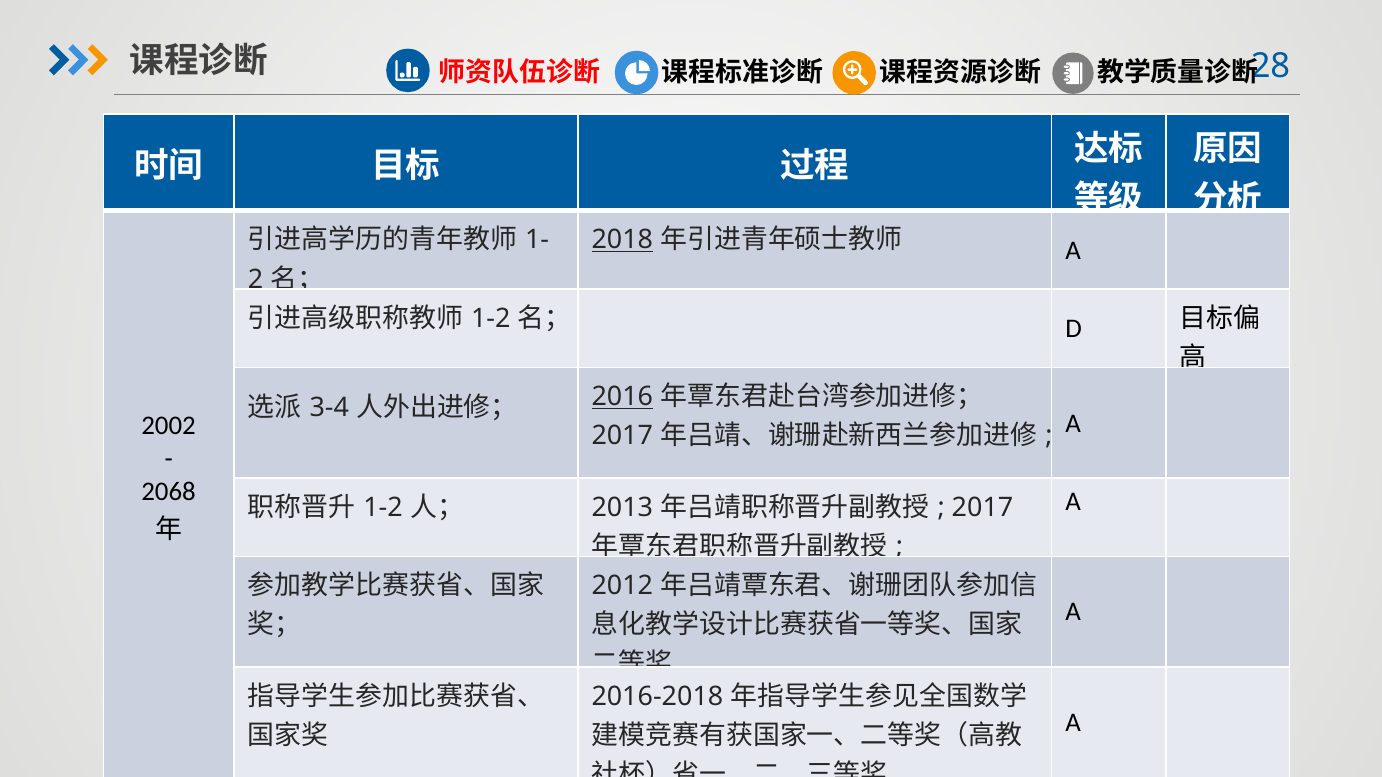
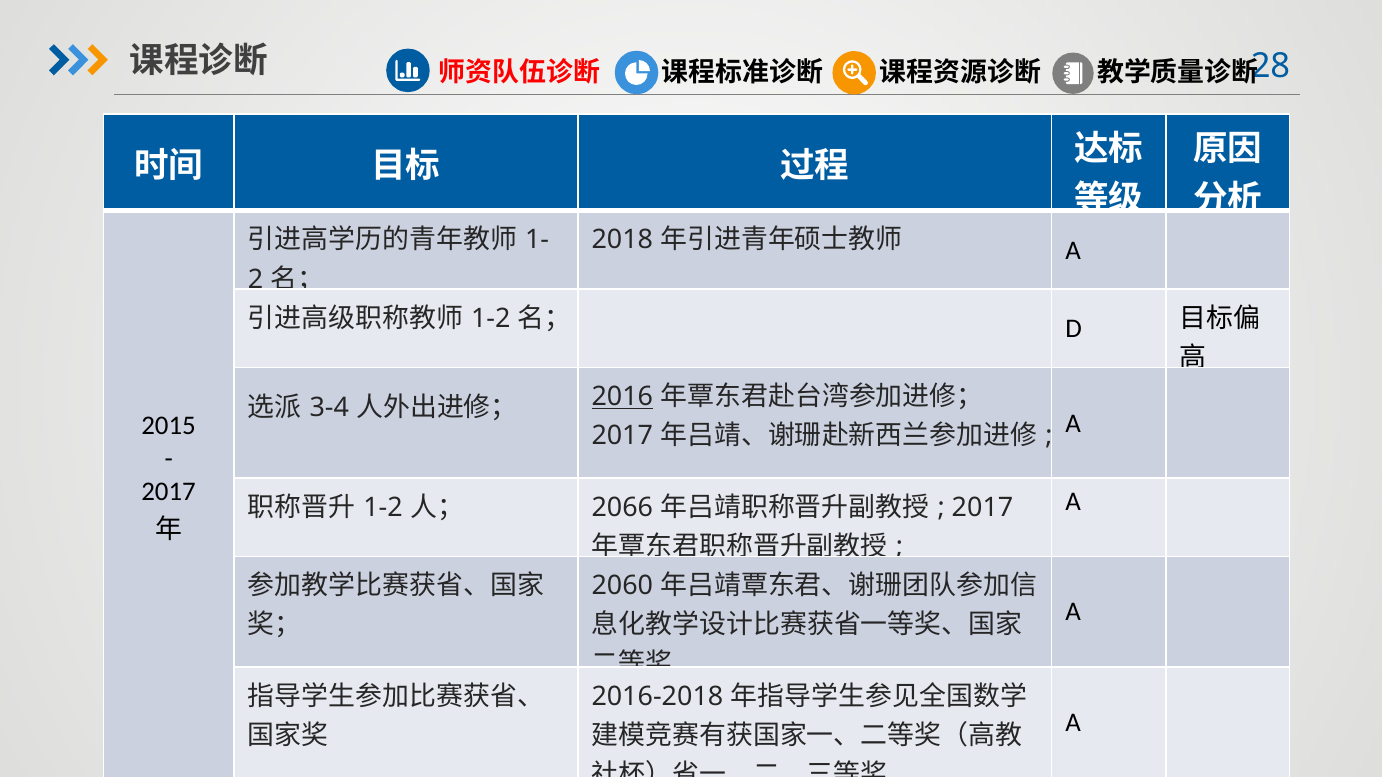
2018 underline: present -> none (622, 240)
2002: 2002 -> 2015 (169, 426)
2068: 2068 -> 2017 (169, 492)
2013: 2013 -> 2066 (622, 508)
2012: 2012 -> 2060 (622, 586)
